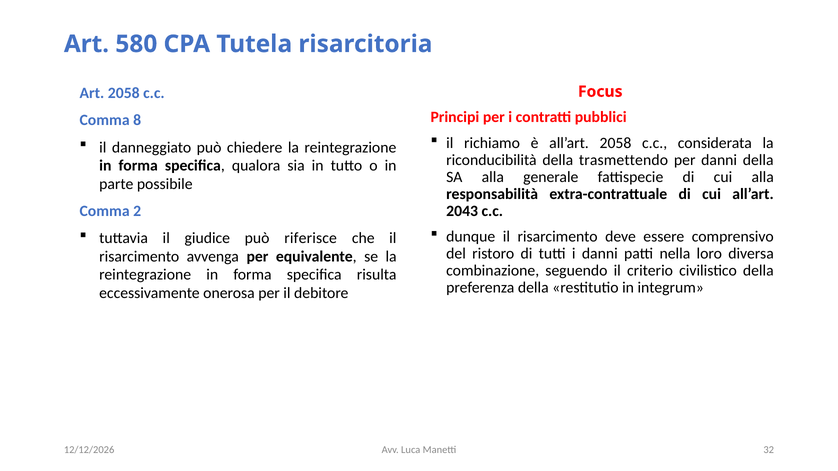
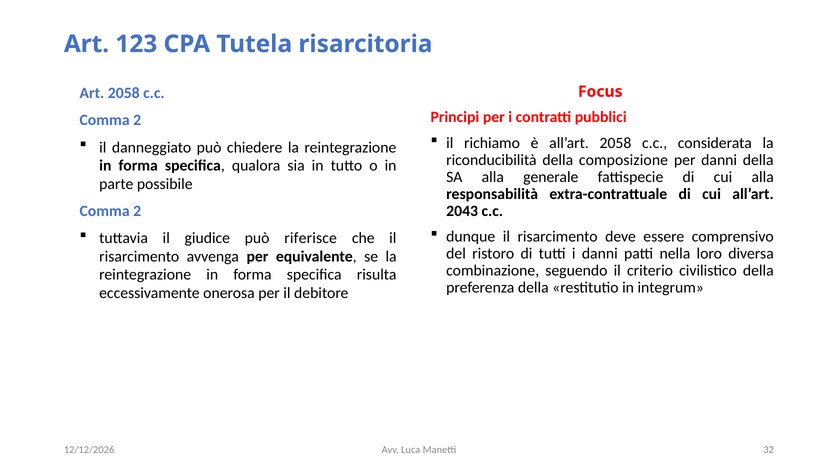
580: 580 -> 123 (136, 44)
8: 8 -> 2 (137, 120)
trasmettendo: trasmettendo -> composizione (623, 160)
